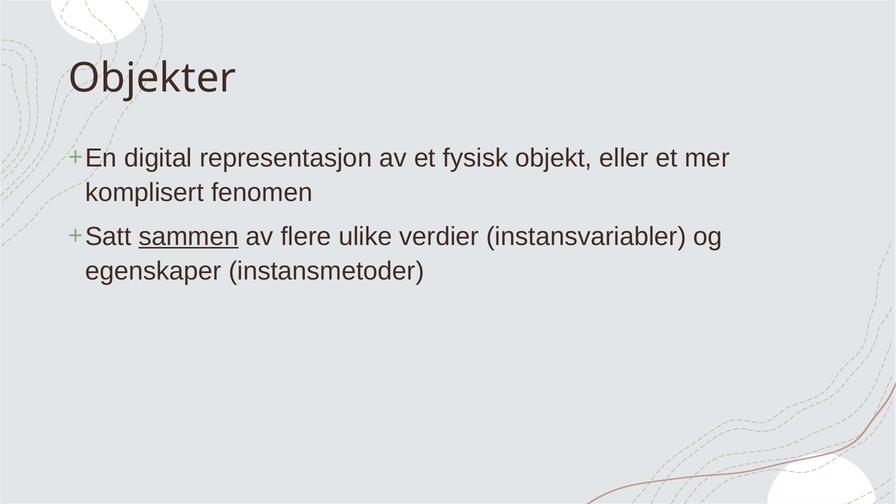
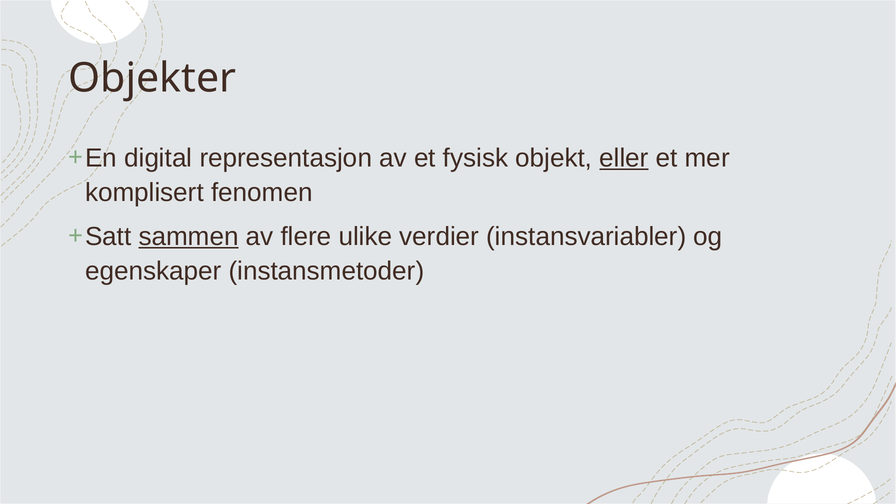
eller underline: none -> present (624, 158)
